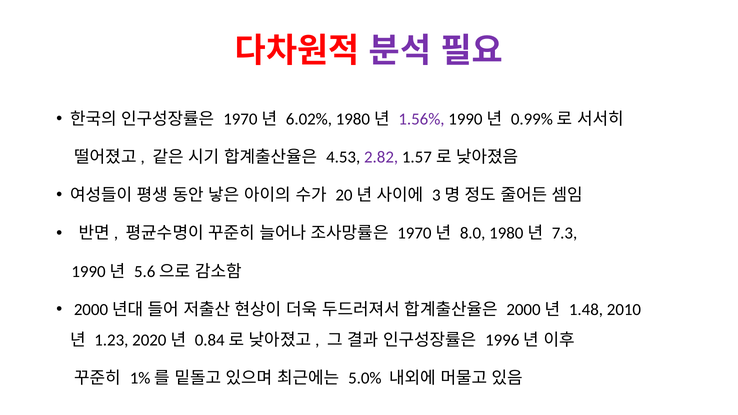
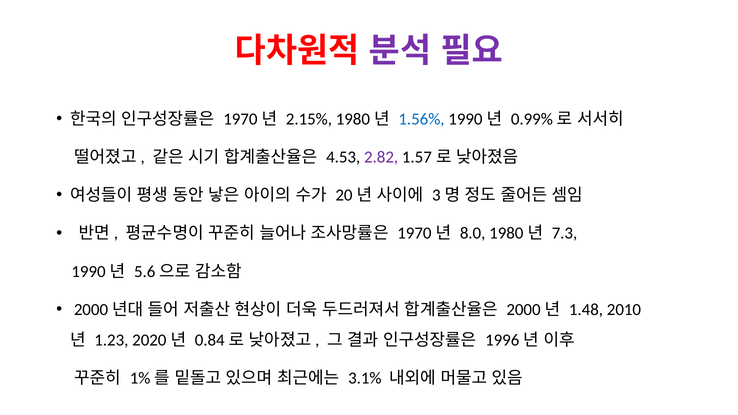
6.02%: 6.02% -> 2.15% (309, 119)
1.56% colour: purple -> blue (421, 119)
5.0%: 5.0% -> 3.1% (365, 378)
